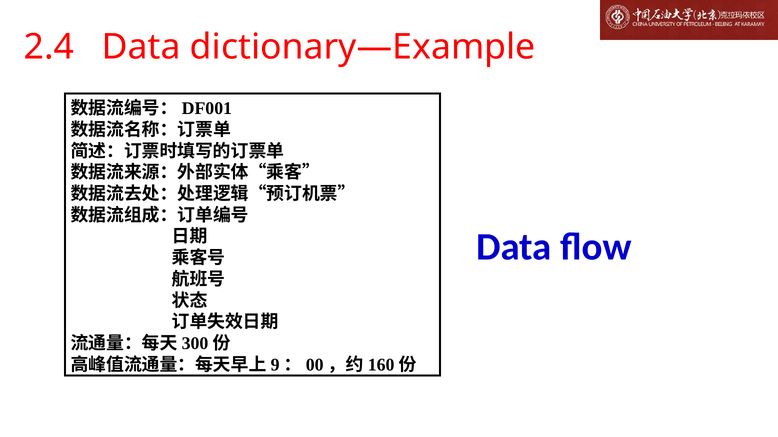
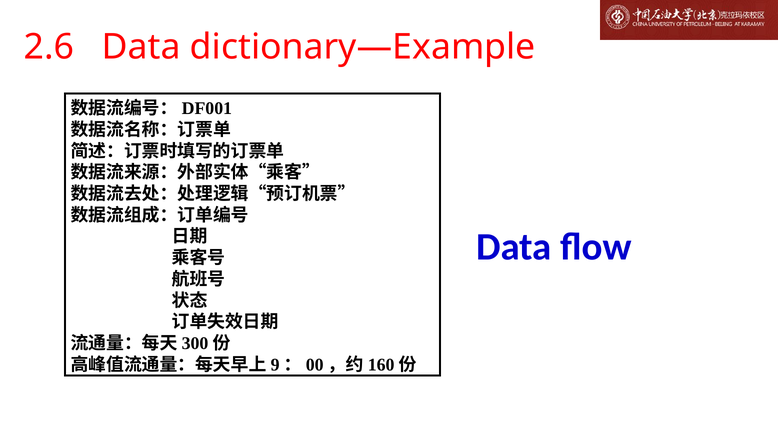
2.4: 2.4 -> 2.6 (49, 47)
